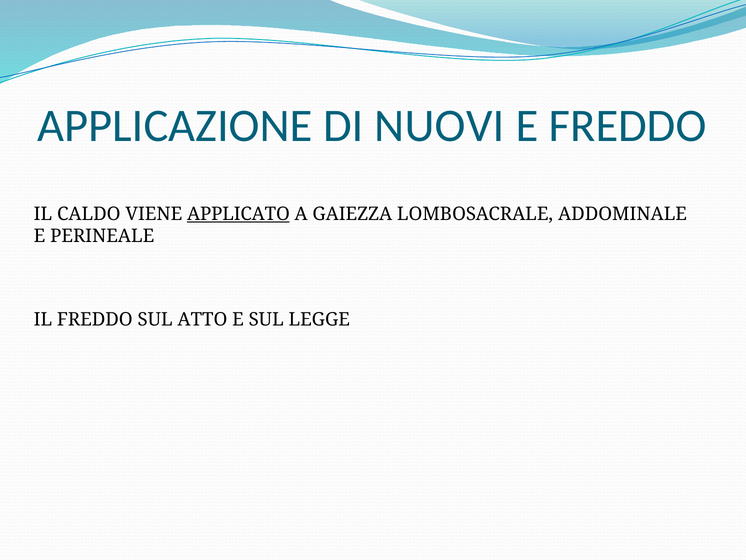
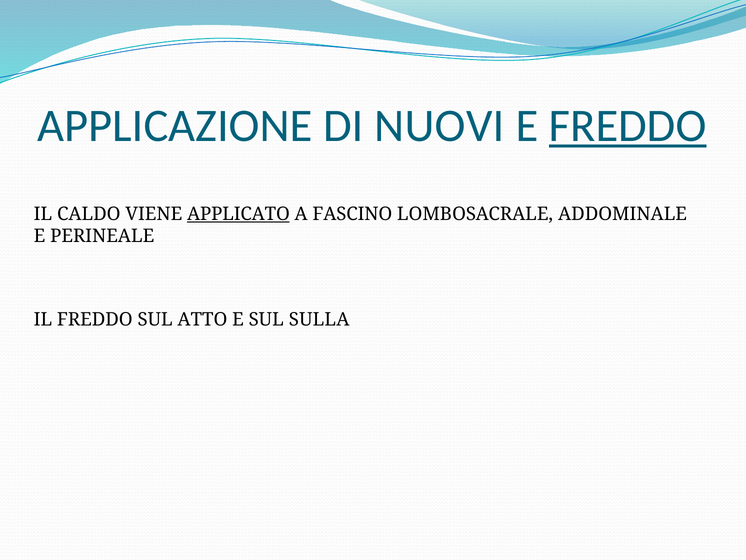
FREDDO underline: none -> present (628, 126)
GAIEZZA: GAIEZZA -> FASCINO (352, 214)
LEGGE: LEGGE -> SULLA (319, 319)
